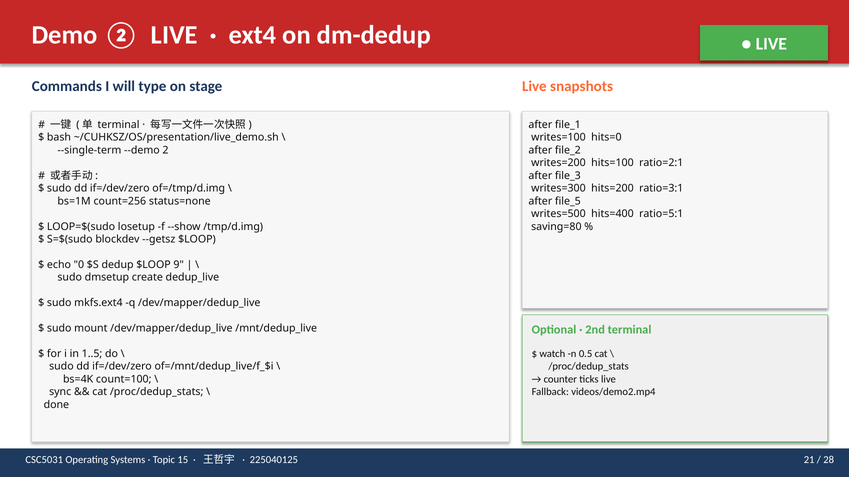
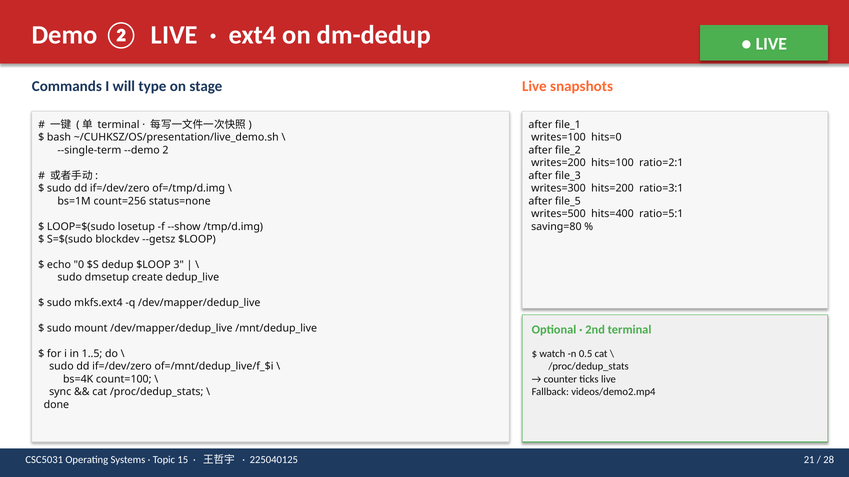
9: 9 -> 3 (179, 265)
